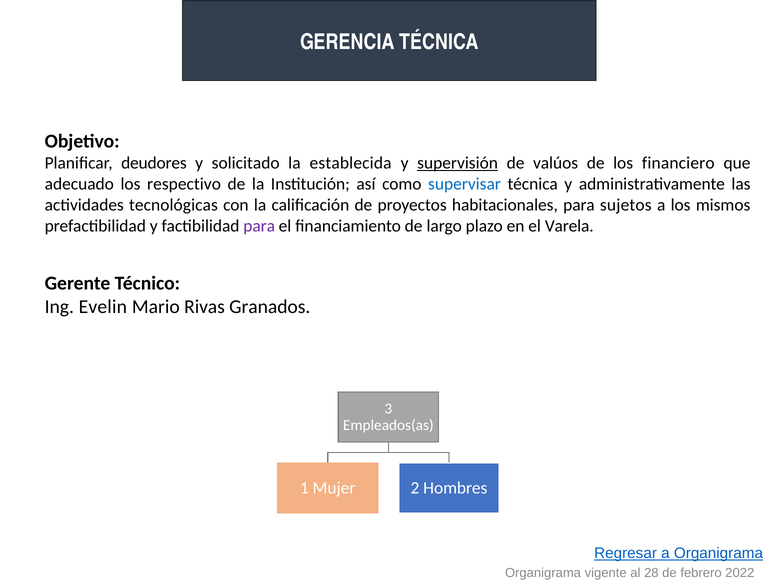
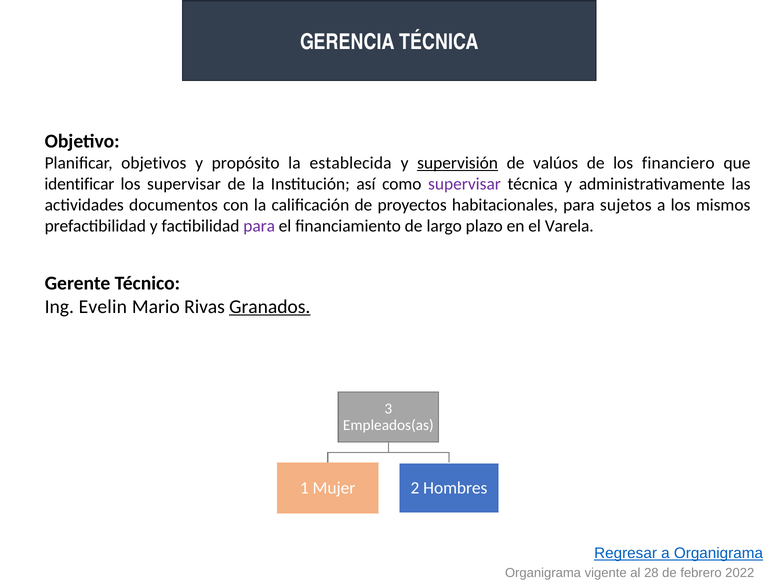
deudores: deudores -> objetivos (154, 163)
solicitado: solicitado -> propósito (246, 163)
adecuado: adecuado -> identificar (79, 184)
los respectivo: respectivo -> supervisar (184, 184)
supervisar colour: blue -> purple (465, 184)
tecnológicas: tecnológicas -> documentos (173, 205)
Granados underline: none -> present (270, 307)
